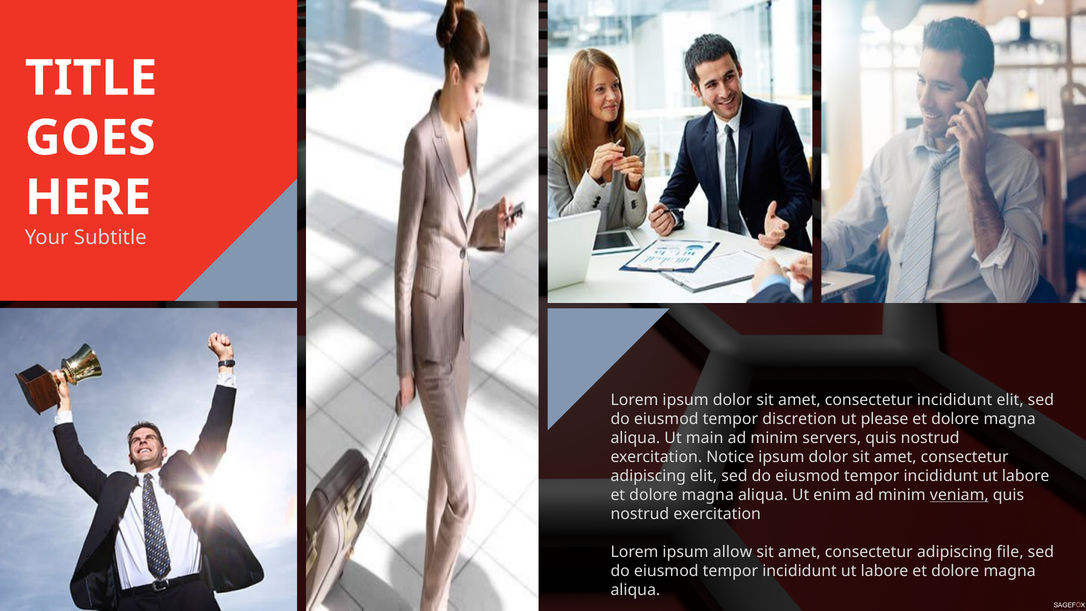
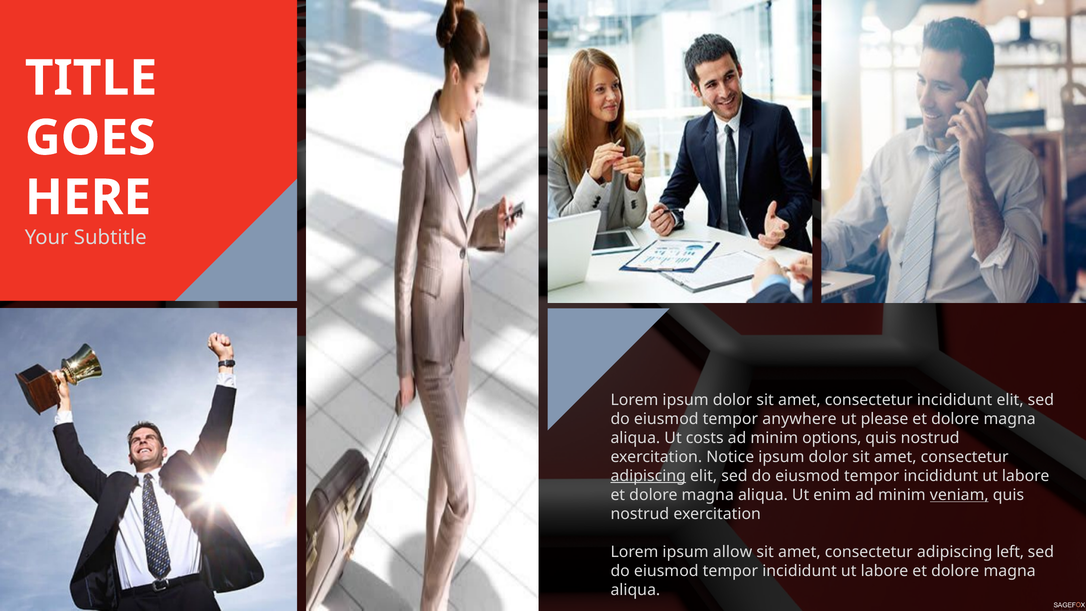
discretion: discretion -> anywhere (799, 419)
main: main -> costs (705, 438)
servers: servers -> options (832, 438)
adipiscing underline: none -> present (648, 476)
file: file -> left (1010, 552)
